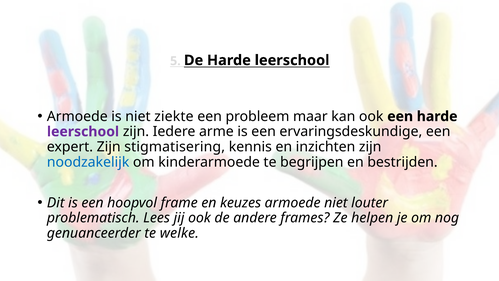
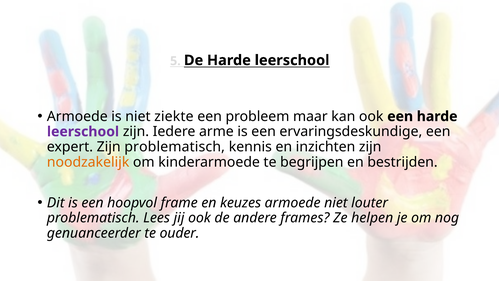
Zijn stigmatisering: stigmatisering -> problematisch (175, 147)
noodzakelijk colour: blue -> orange (88, 162)
welke: welke -> ouder (179, 233)
